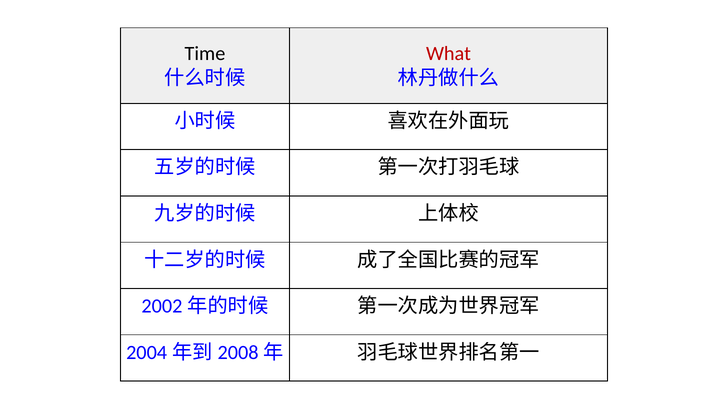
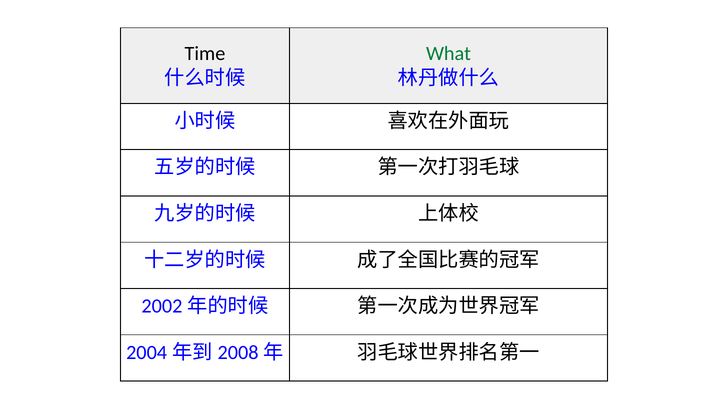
What colour: red -> green (448, 54)
